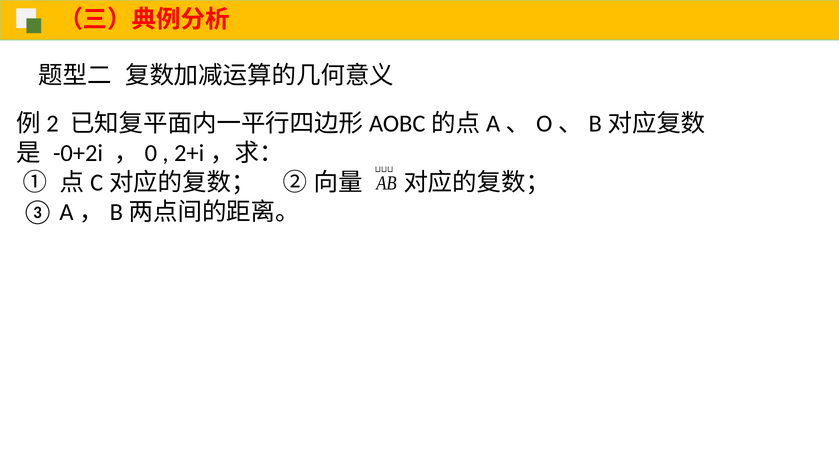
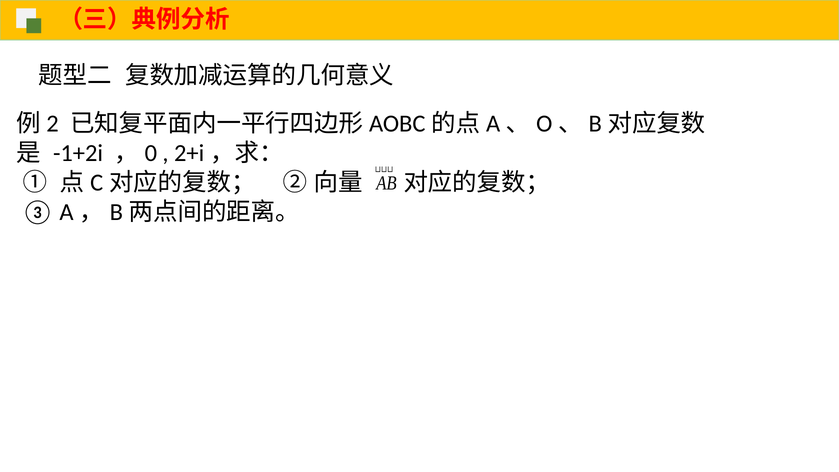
-0+2i: -0+2i -> -1+2i (78, 153)
